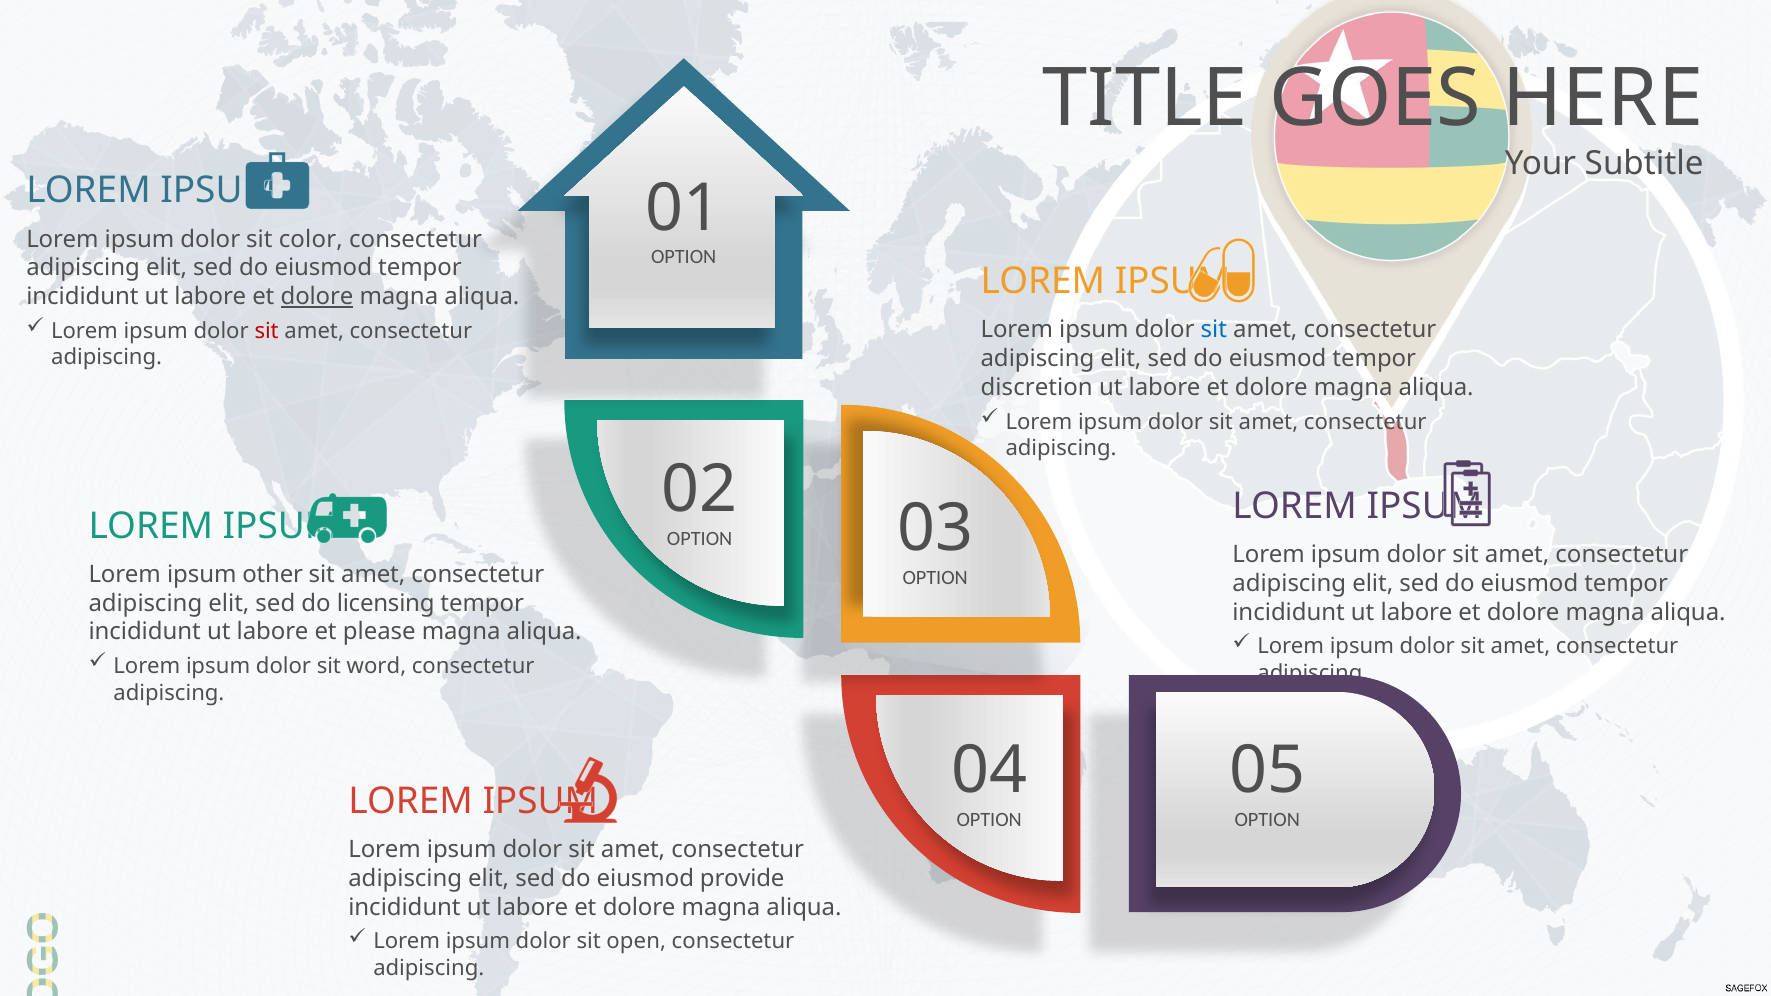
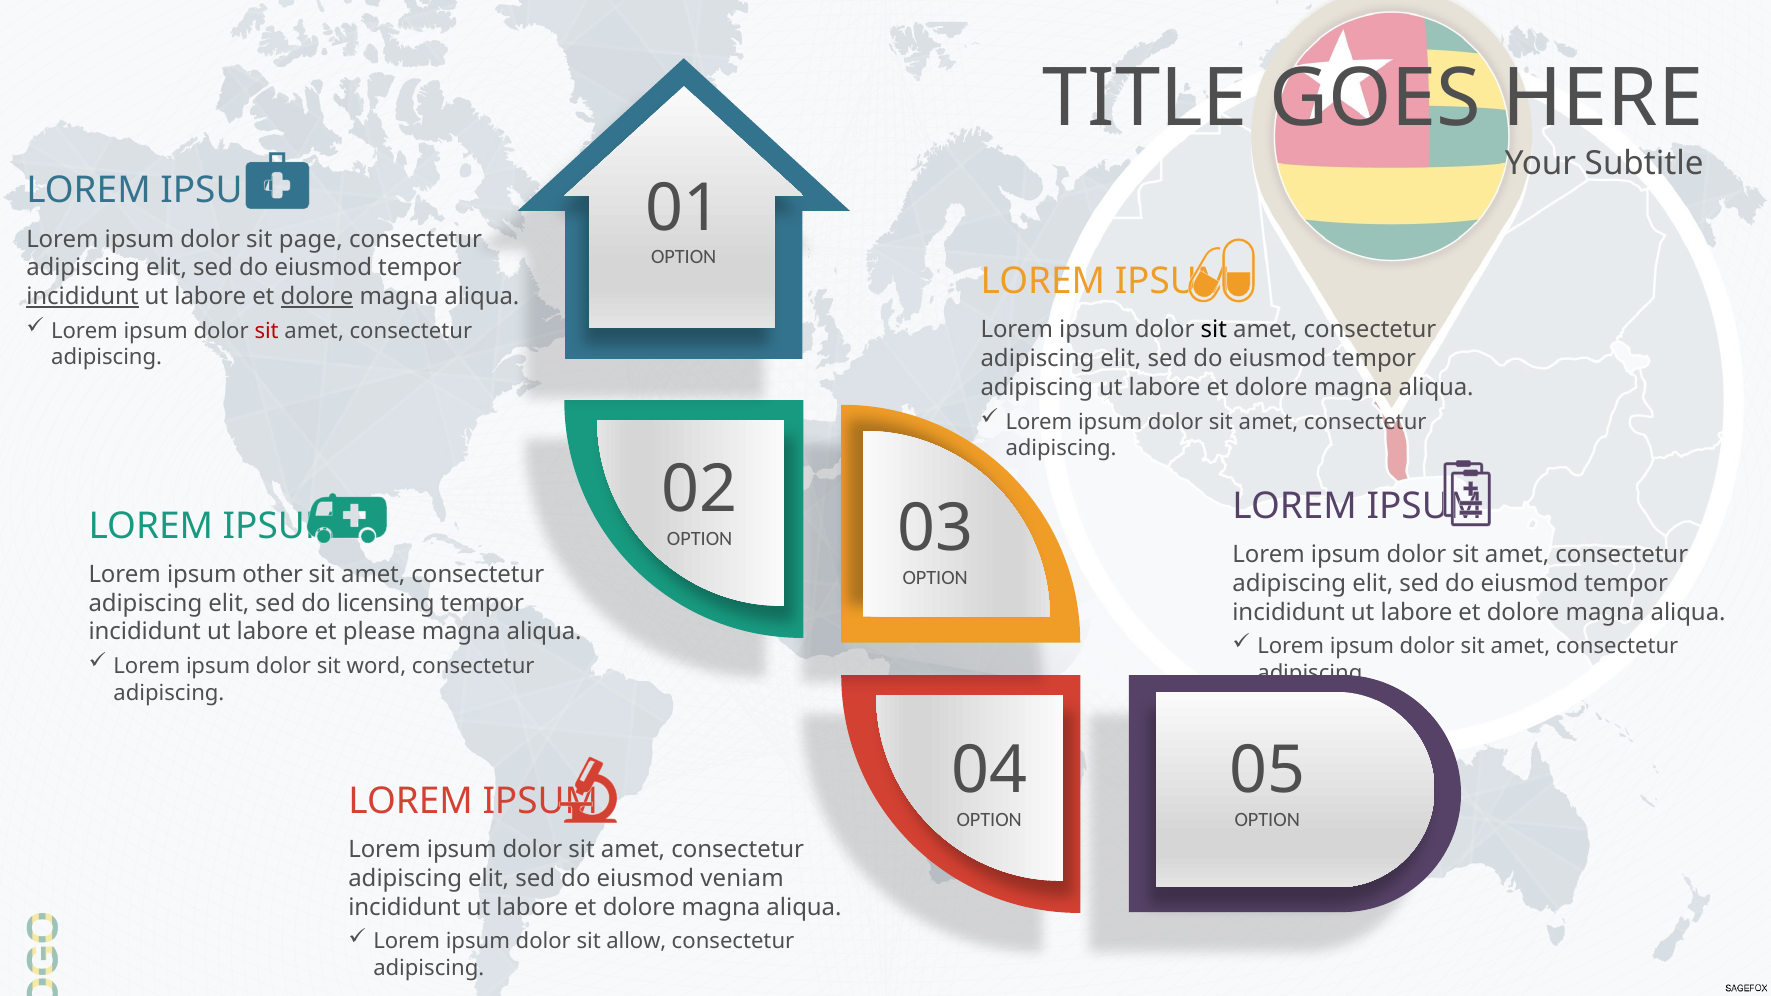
color: color -> page (311, 239)
incididunt underline: none -> present (82, 297)
sit colour: blue -> black (1214, 330)
discretion: discretion -> adipiscing (1037, 388)
provide: provide -> veniam (742, 879)
open: open -> allow (636, 942)
